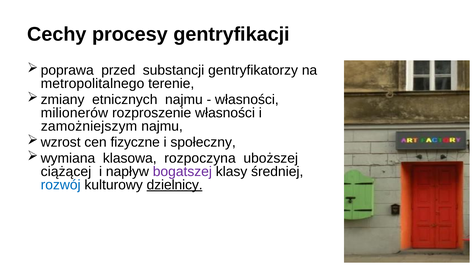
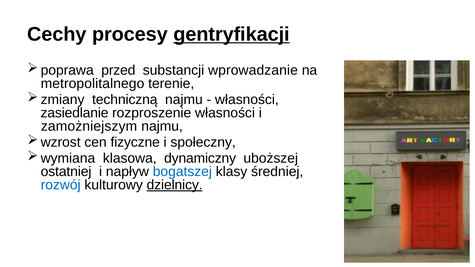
gentryfikacji underline: none -> present (232, 34)
gentryfikatorzy: gentryfikatorzy -> wprowadzanie (253, 70)
etnicznych: etnicznych -> techniczną (125, 100)
milionerów: milionerów -> zasiedlanie (75, 113)
rozpoczyna: rozpoczyna -> dynamiczny (200, 158)
ciążącej: ciążącej -> ostatniej (66, 172)
bogatszej colour: purple -> blue (182, 172)
